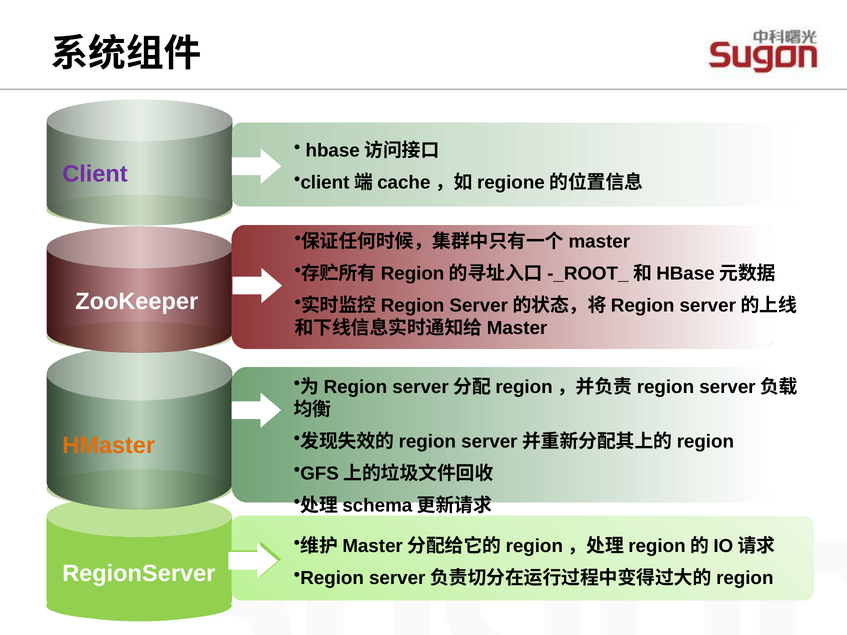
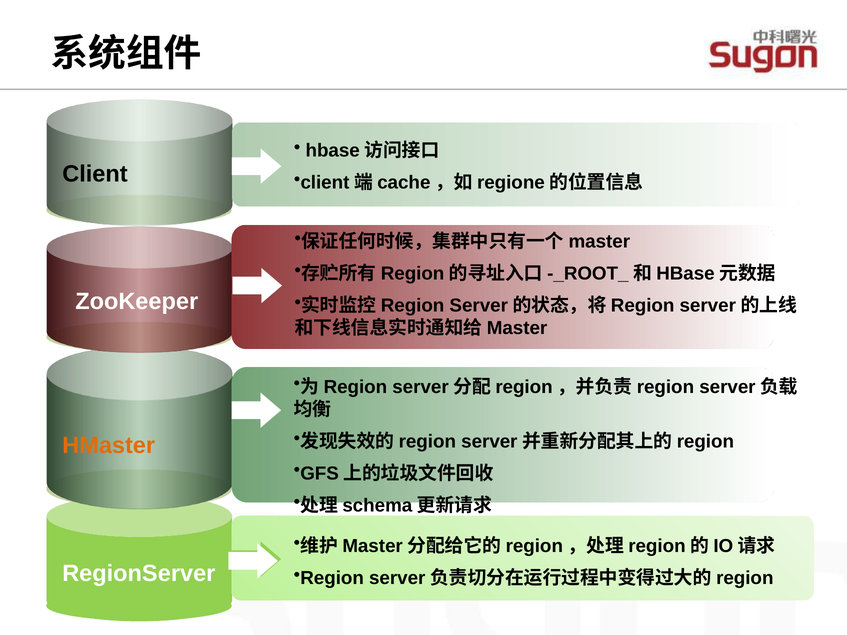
Client colour: purple -> black (95, 174)
